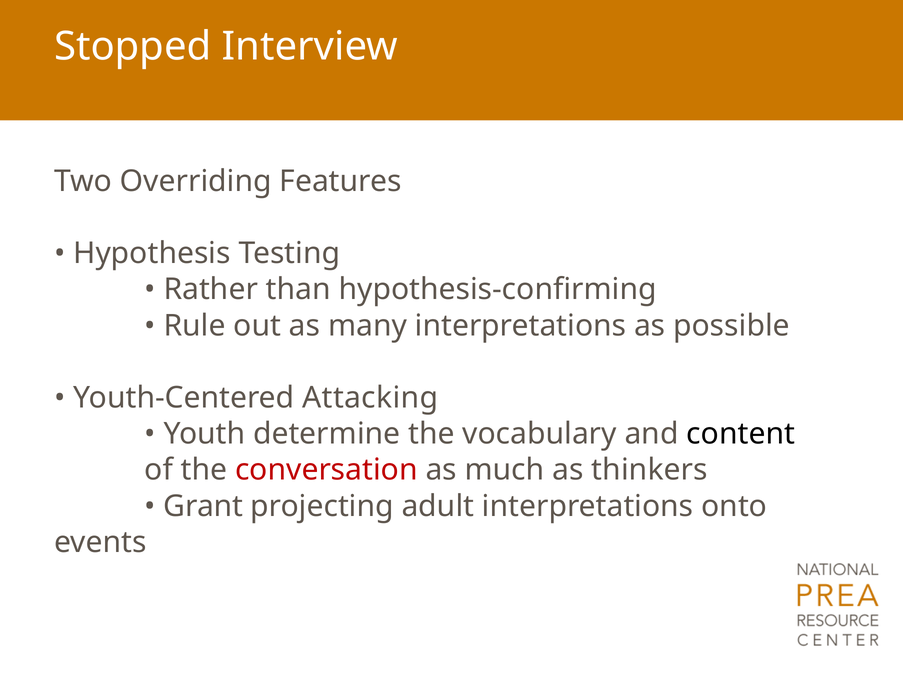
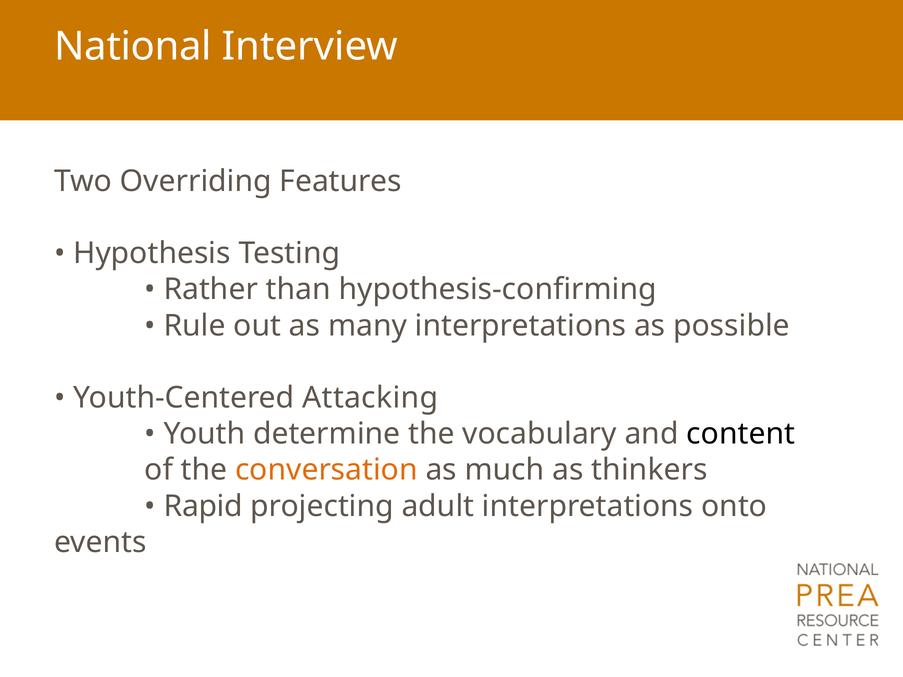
Stopped: Stopped -> National (133, 46)
conversation colour: red -> orange (326, 470)
Grant: Grant -> Rapid (203, 506)
